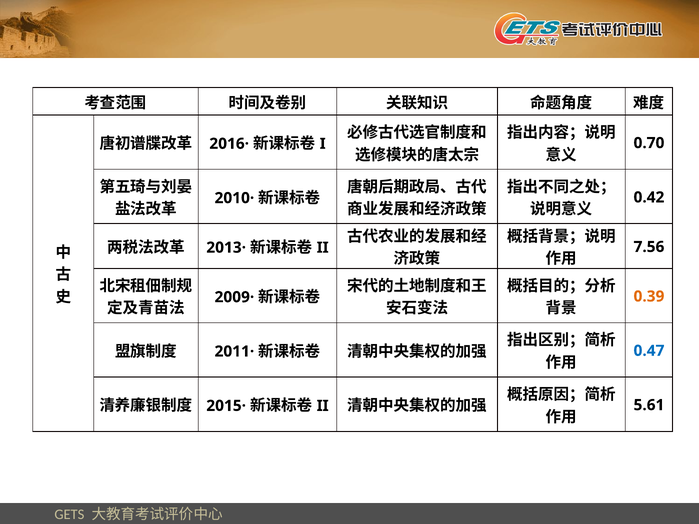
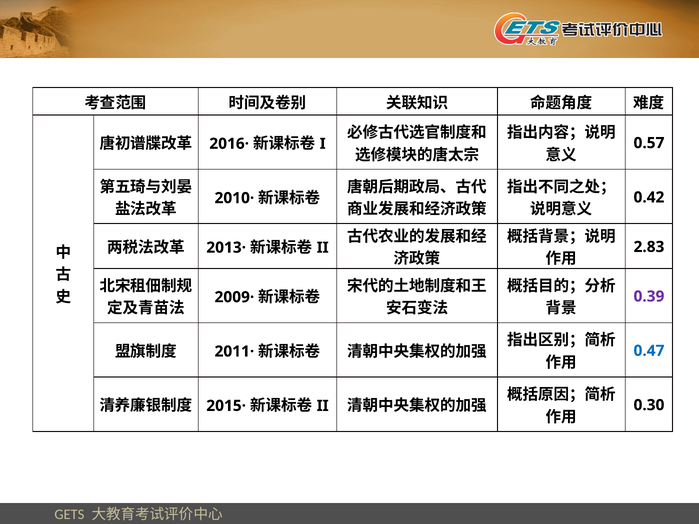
0.70: 0.70 -> 0.57 (649, 143)
7.56: 7.56 -> 2.83 (649, 247)
0.39 colour: orange -> purple (649, 297)
5.61: 5.61 -> 0.30 (649, 405)
